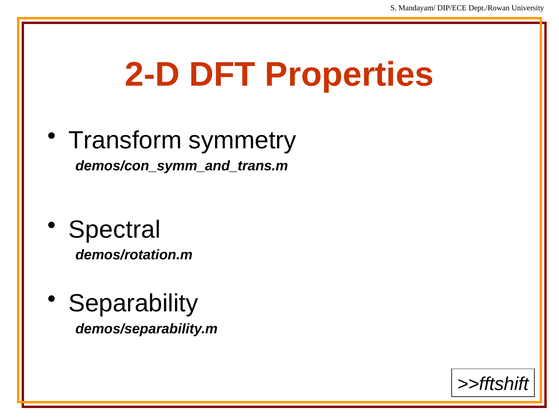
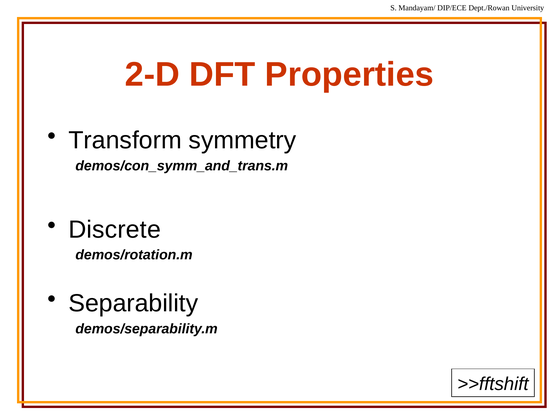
Spectral: Spectral -> Discrete (115, 230)
